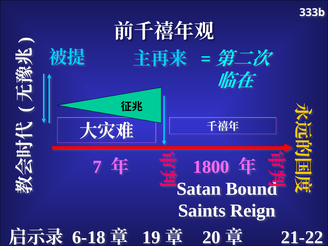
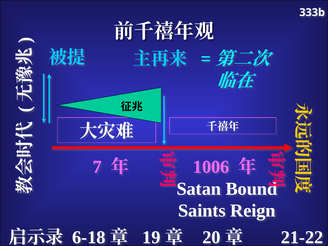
1800: 1800 -> 1006 (211, 167)
